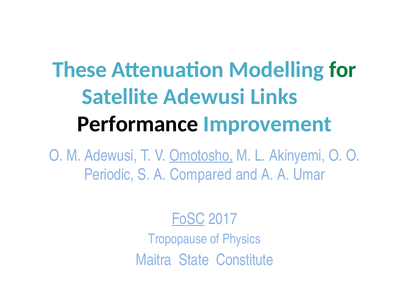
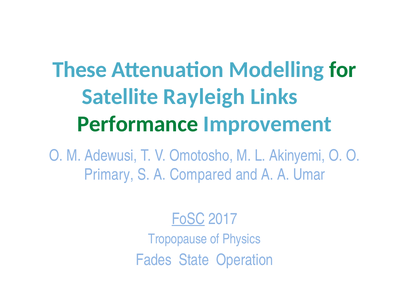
Satellite Adewusi: Adewusi -> Rayleigh (204, 97)
Performance colour: black -> green (138, 124)
Omotosho underline: present -> none (201, 156)
Periodic: Periodic -> Primary (109, 175)
Maitra: Maitra -> Fades (154, 261)
Constitute: Constitute -> Operation (245, 261)
